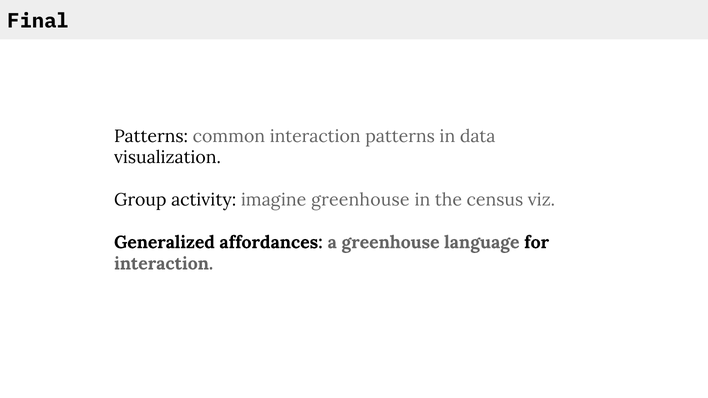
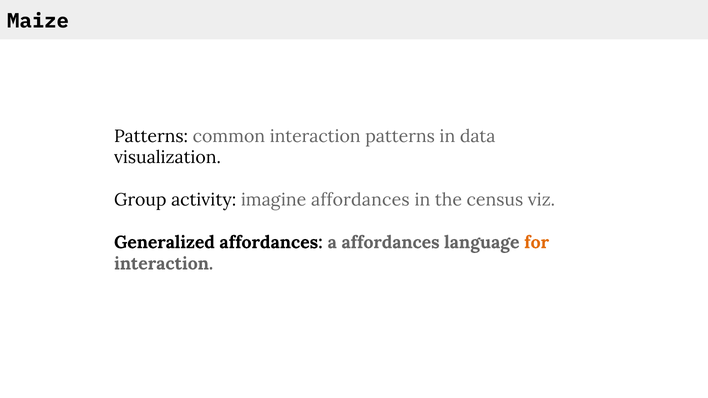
Final: Final -> Maize (38, 21)
imagine greenhouse: greenhouse -> affordances (360, 200)
a greenhouse: greenhouse -> affordances (391, 242)
for colour: black -> orange (537, 242)
